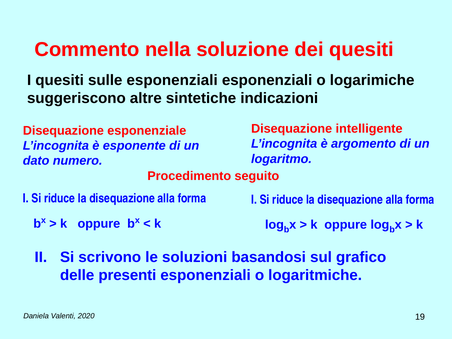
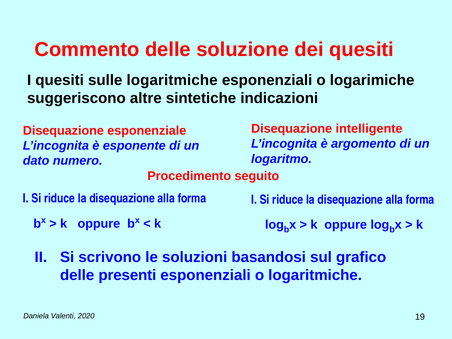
Commento nella: nella -> delle (168, 50)
sulle esponenziali: esponenziali -> logaritmiche (172, 80)
